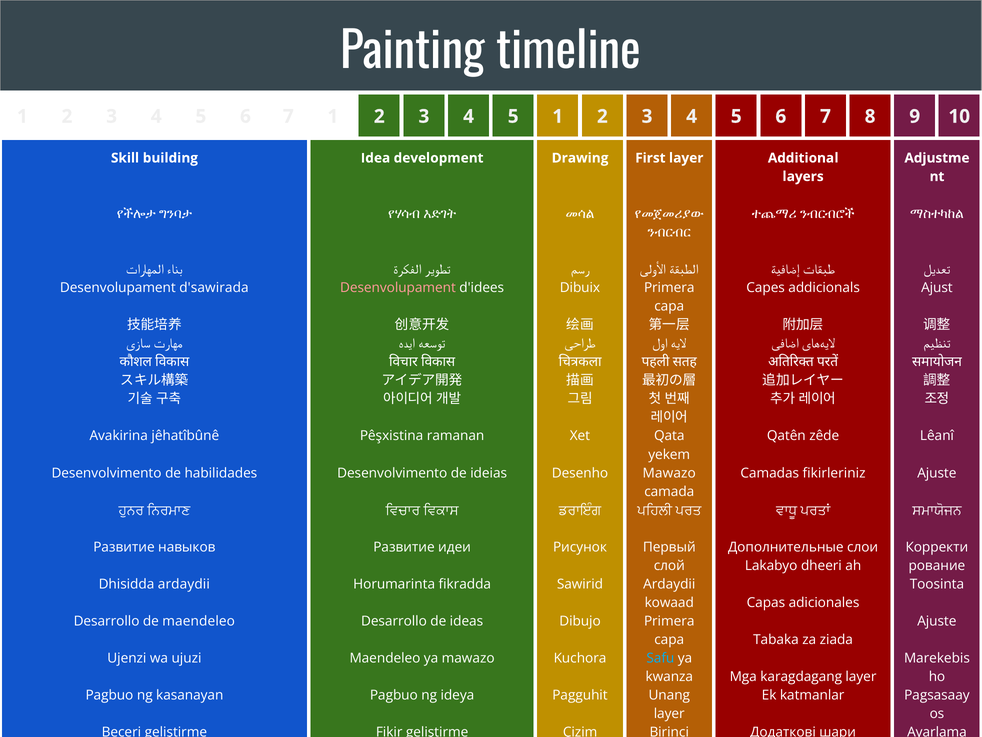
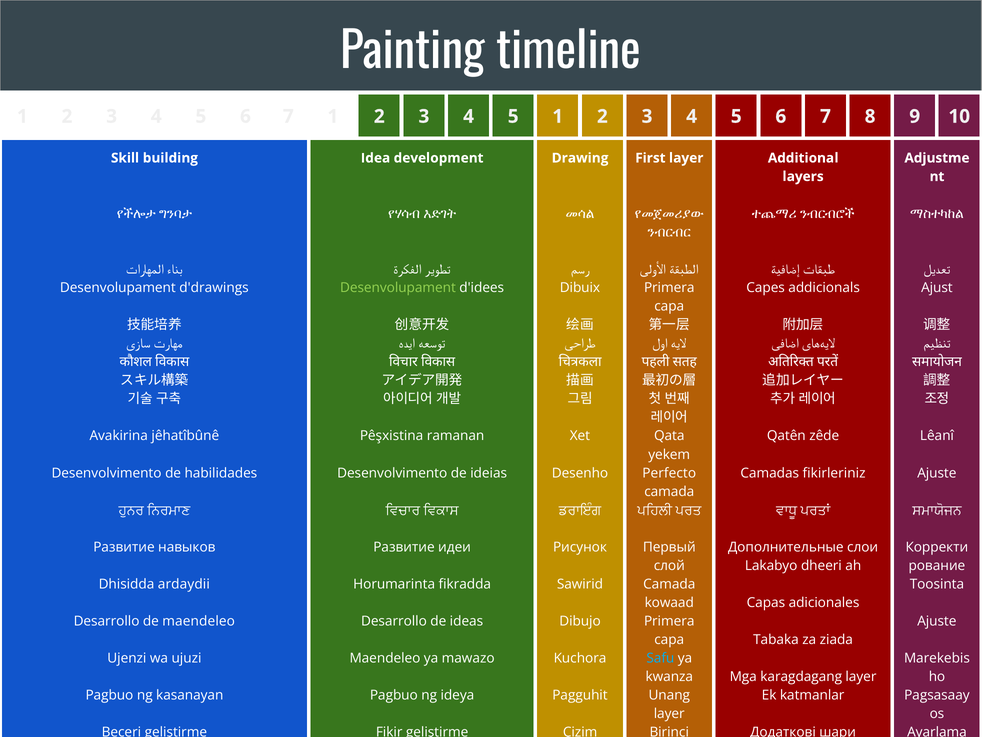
d'sawirada: d'sawirada -> d'drawings (214, 288)
Desenvolupament colour: pink -> light green (398, 288)
Mawazo: Mawazo -> Perfecto (669, 473)
Ardaydii: Ardaydii -> Camada (669, 584)
